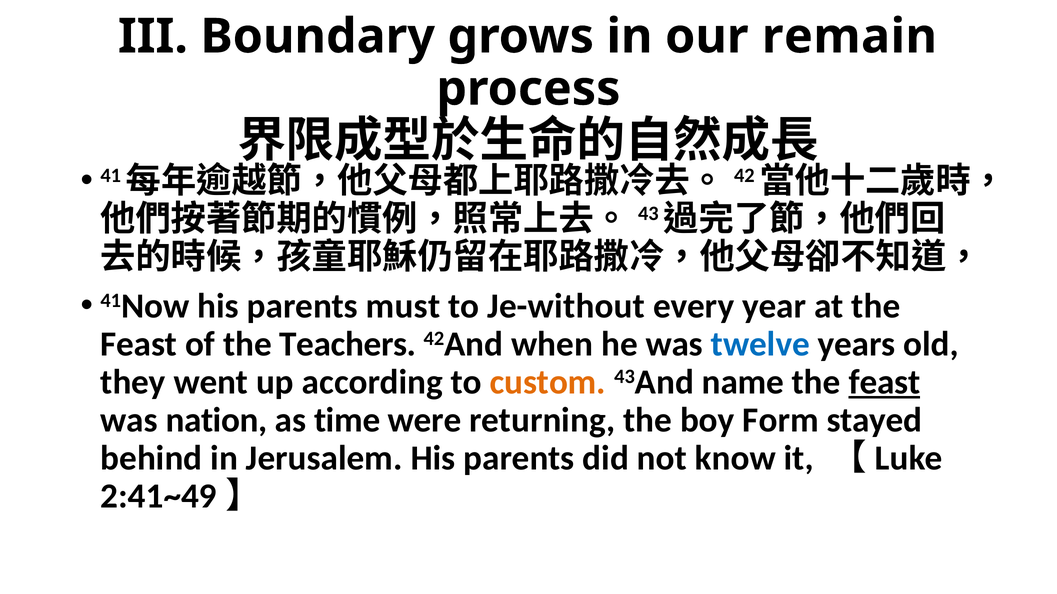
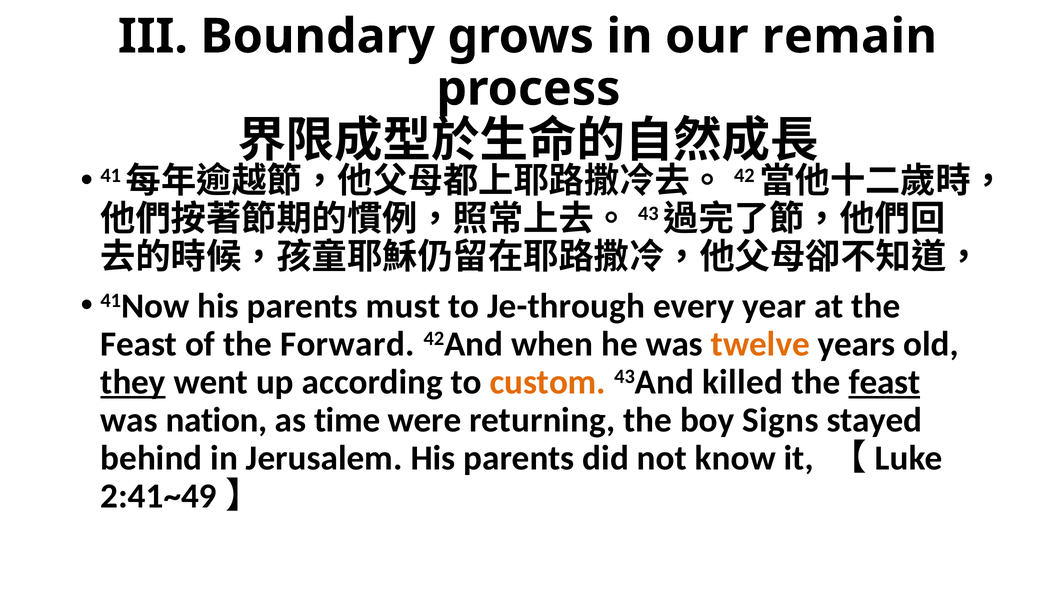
Je-without: Je-without -> Je-through (566, 306)
Teachers: Teachers -> Forward (347, 344)
twelve colour: blue -> orange (760, 344)
they underline: none -> present (133, 382)
name: name -> killed (743, 382)
Form: Form -> Signs (780, 421)
